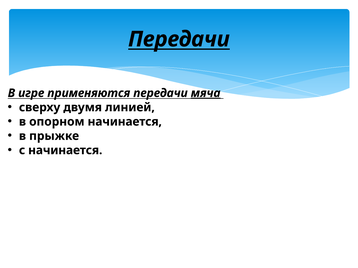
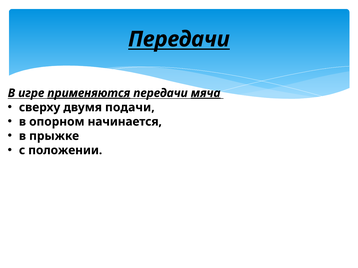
применяются underline: none -> present (89, 93)
линией: линией -> подачи (130, 108)
с начинается: начинается -> положении (65, 151)
